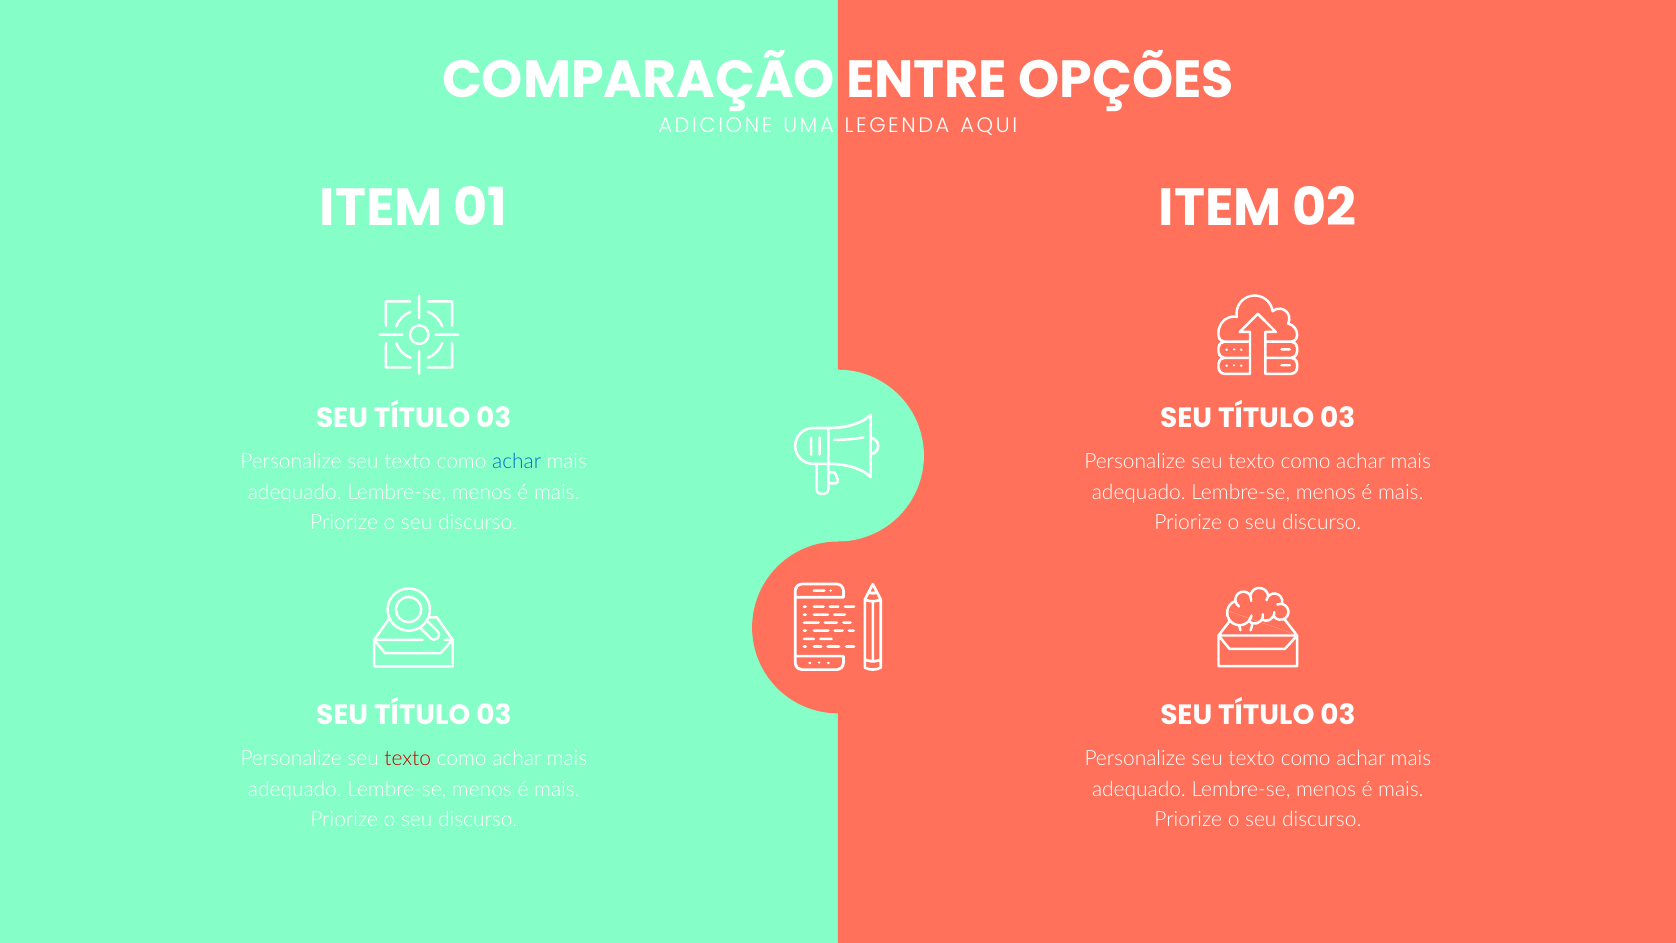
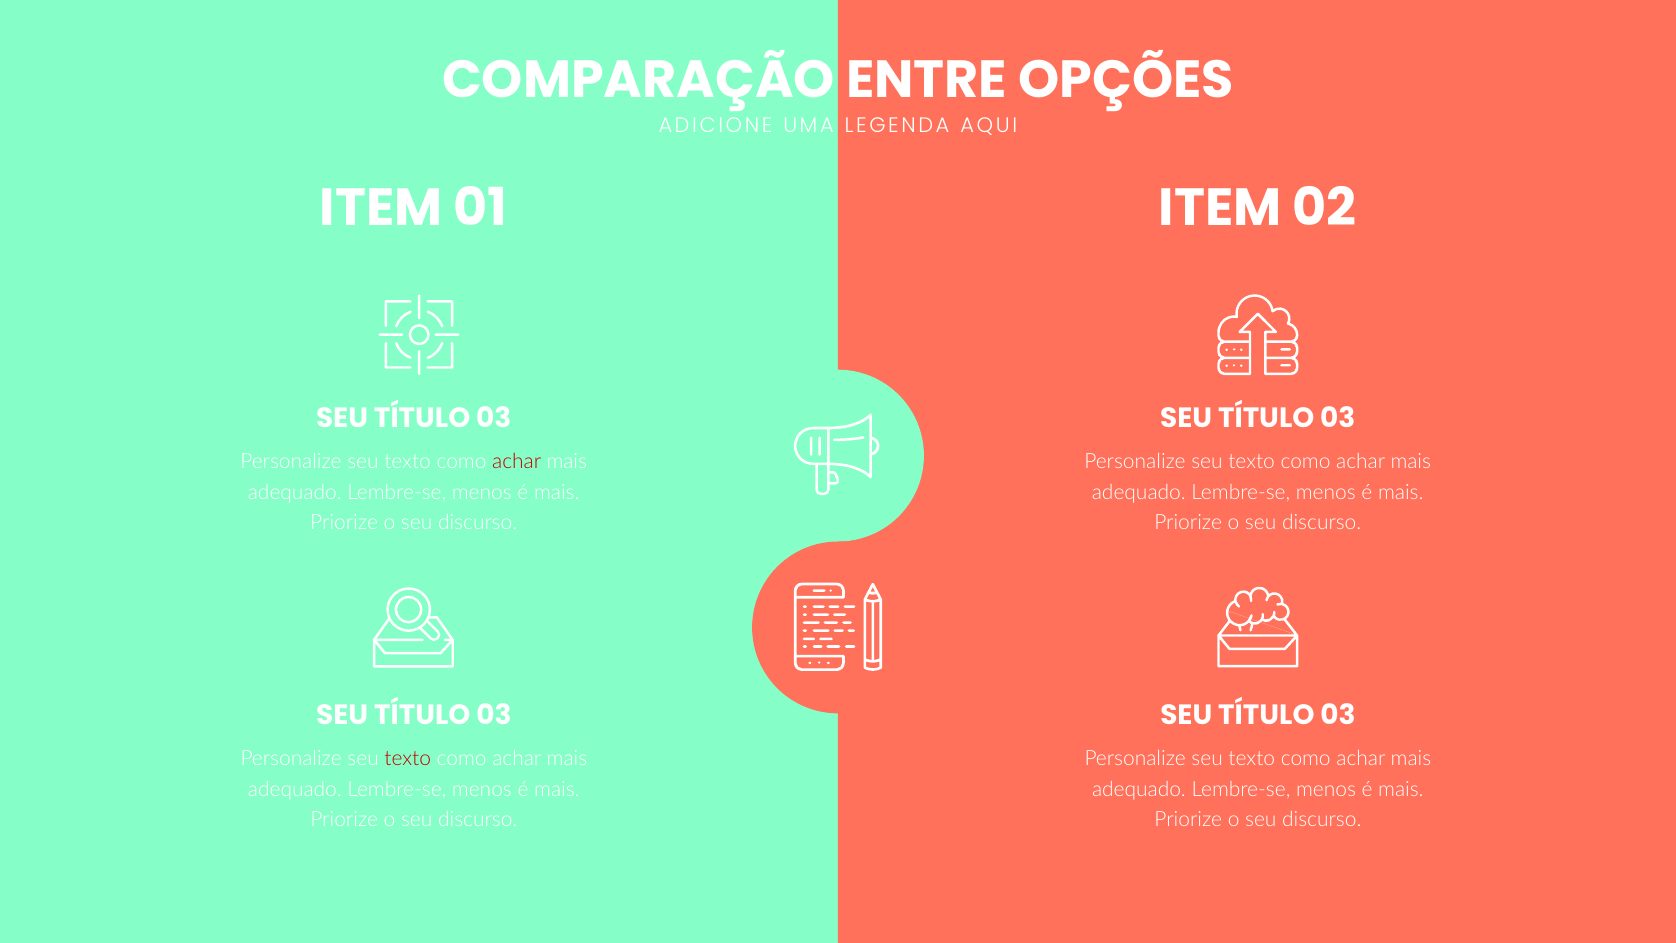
achar colour: blue -> red (517, 462)
